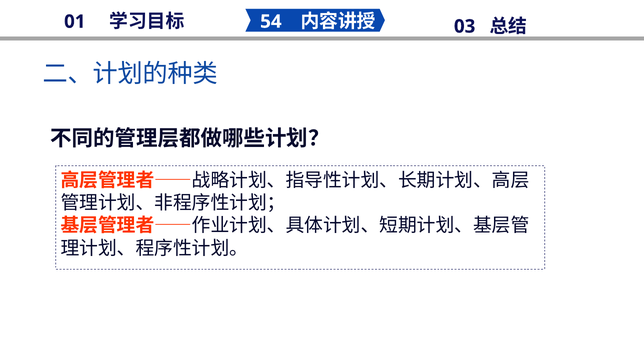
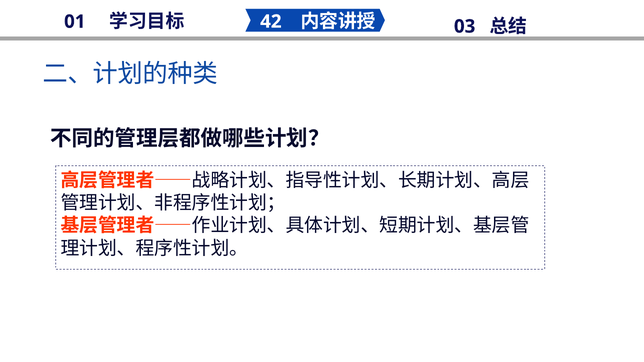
54: 54 -> 42 (271, 22)
